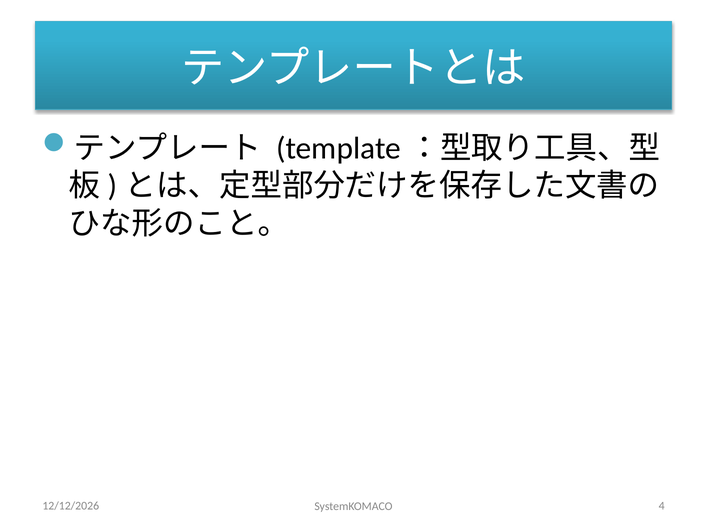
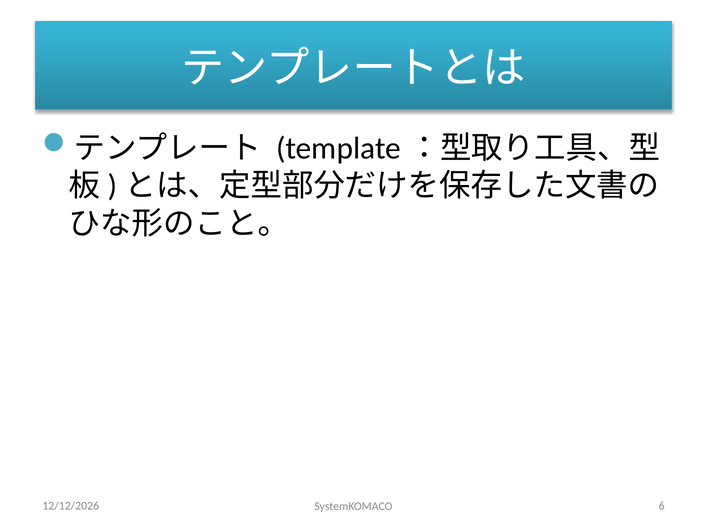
4: 4 -> 6 (662, 506)
